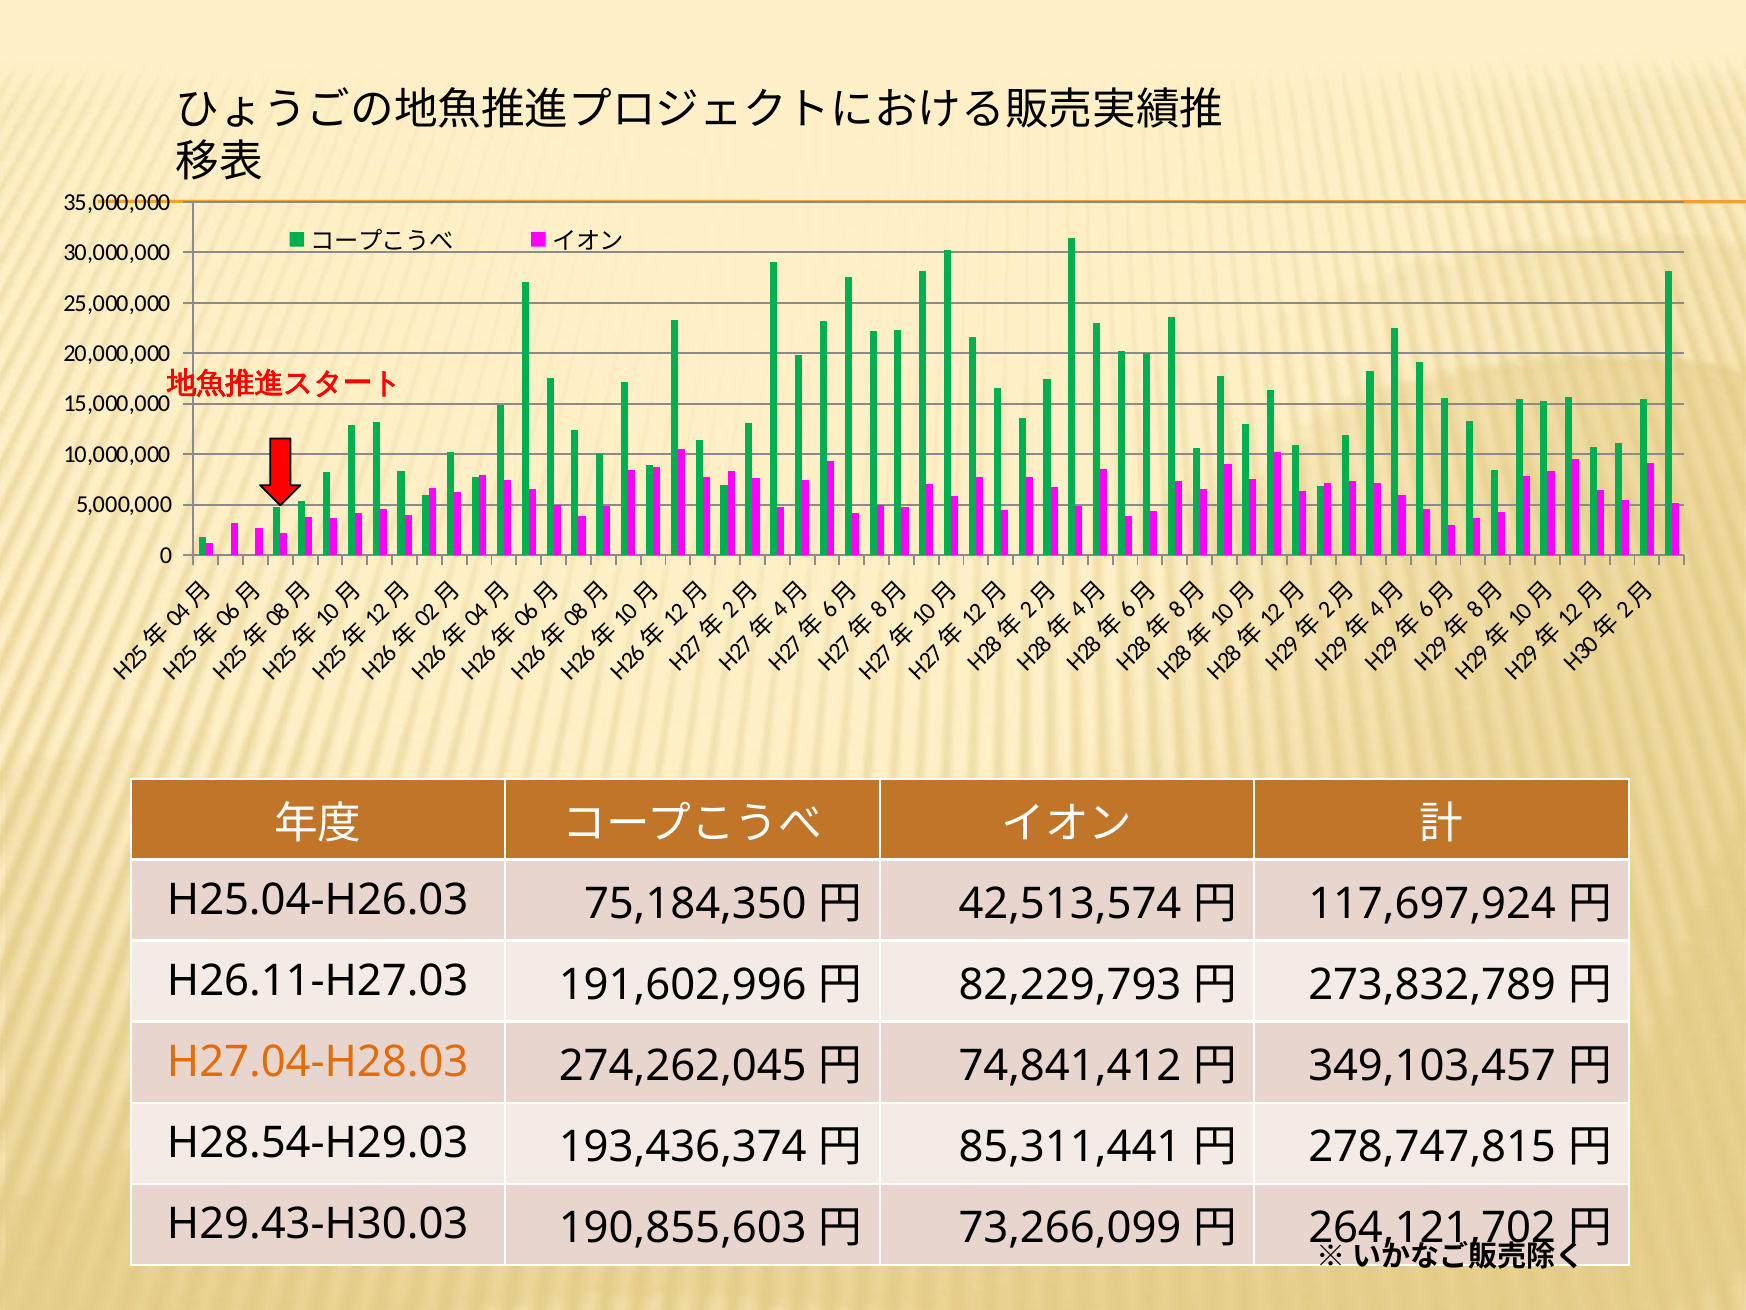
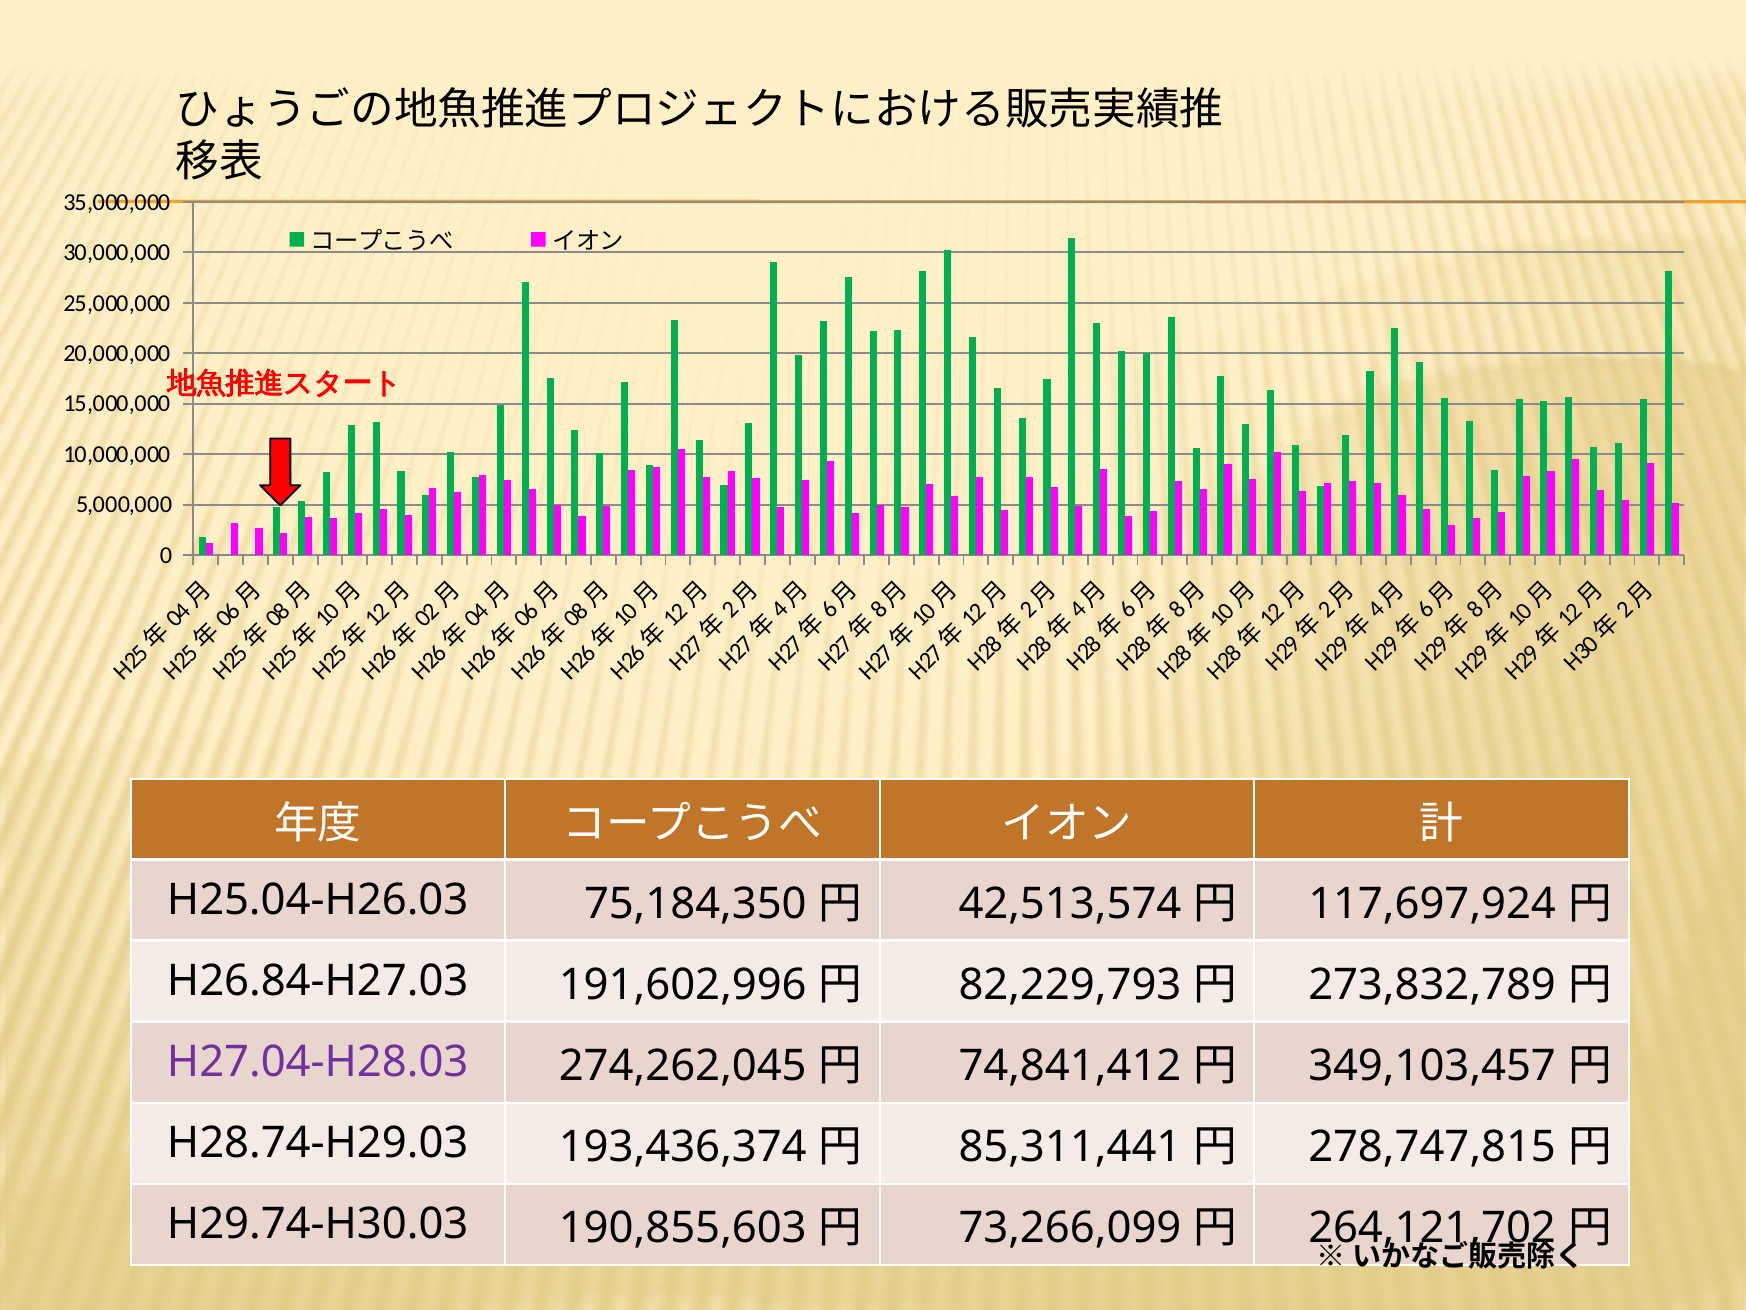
H26.11-H27.03: H26.11-H27.03 -> H26.84-H27.03 (318, 981)
H27.04-H28.03 colour: orange -> purple (318, 1062)
H28.54-H29.03: H28.54-H29.03 -> H28.74-H29.03 (318, 1143)
H29.43-H30.03: H29.43-H30.03 -> H29.74-H30.03 (318, 1224)
